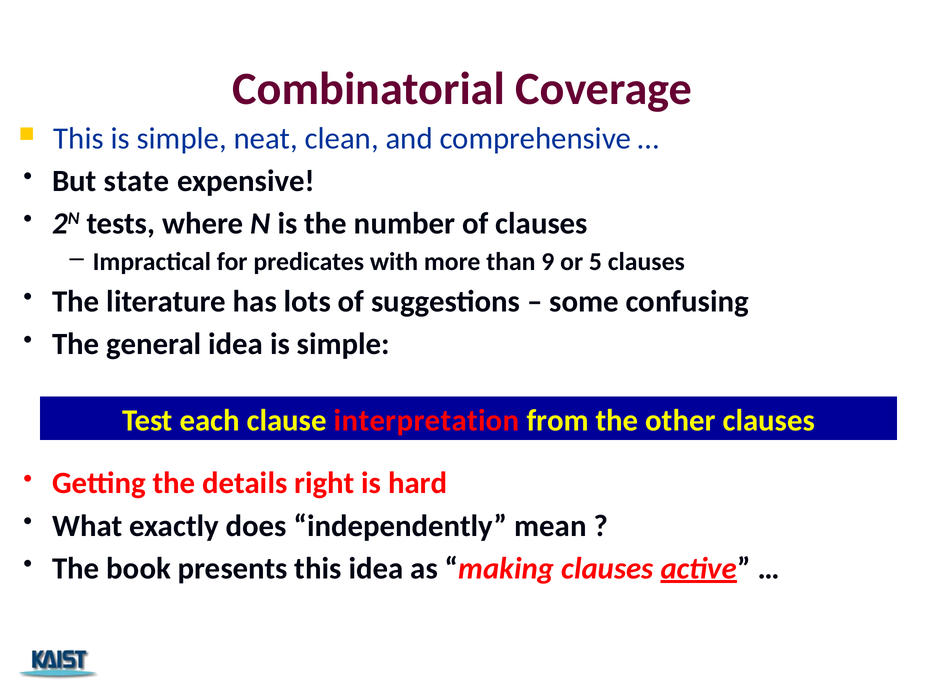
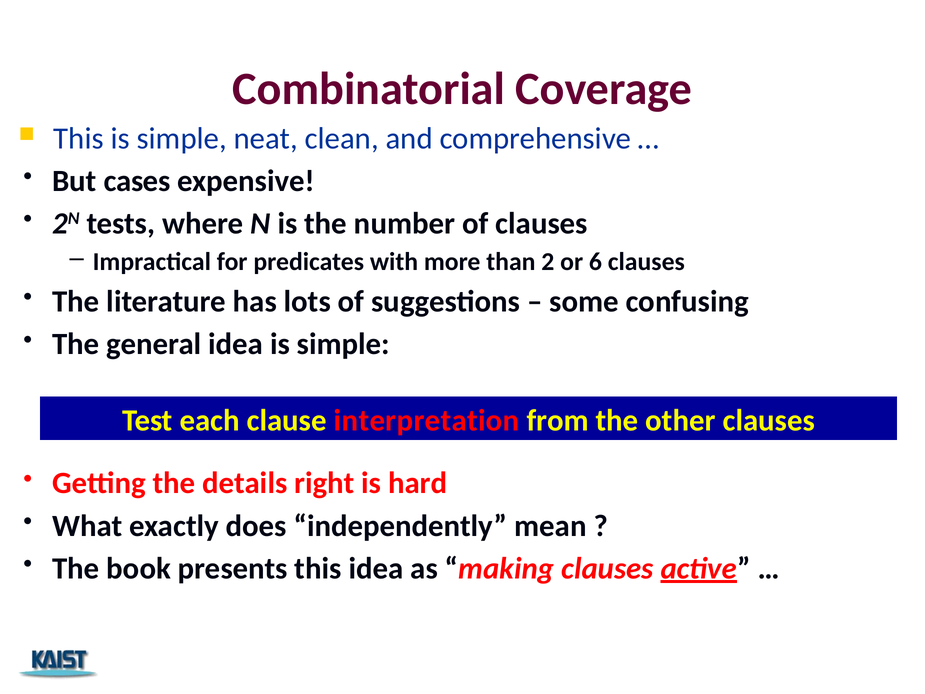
state: state -> cases (137, 181)
9: 9 -> 2 (548, 262)
5: 5 -> 6 (595, 262)
